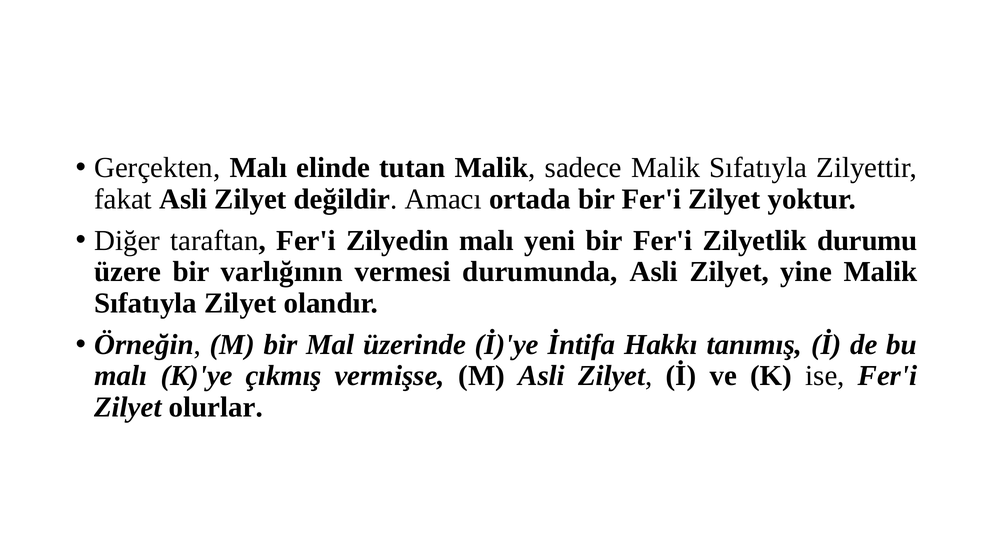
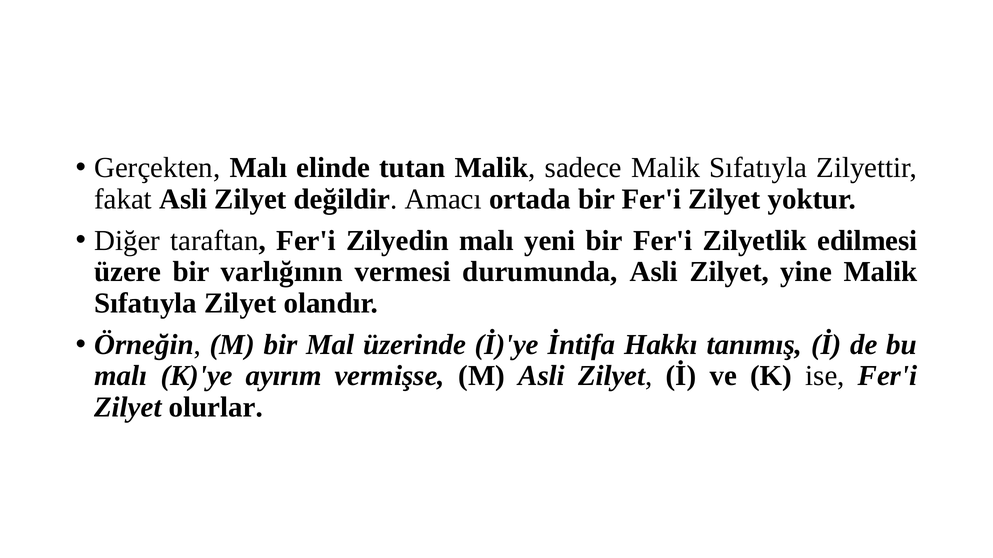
durumu: durumu -> edilmesi (867, 241)
çıkmış: çıkmış -> ayırım (284, 376)
